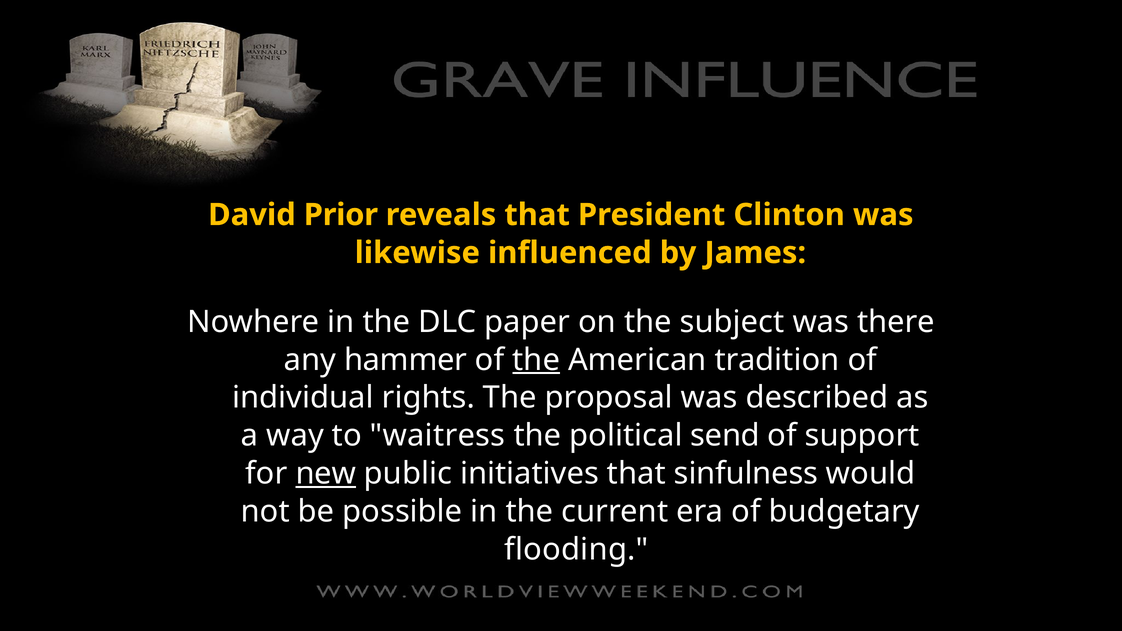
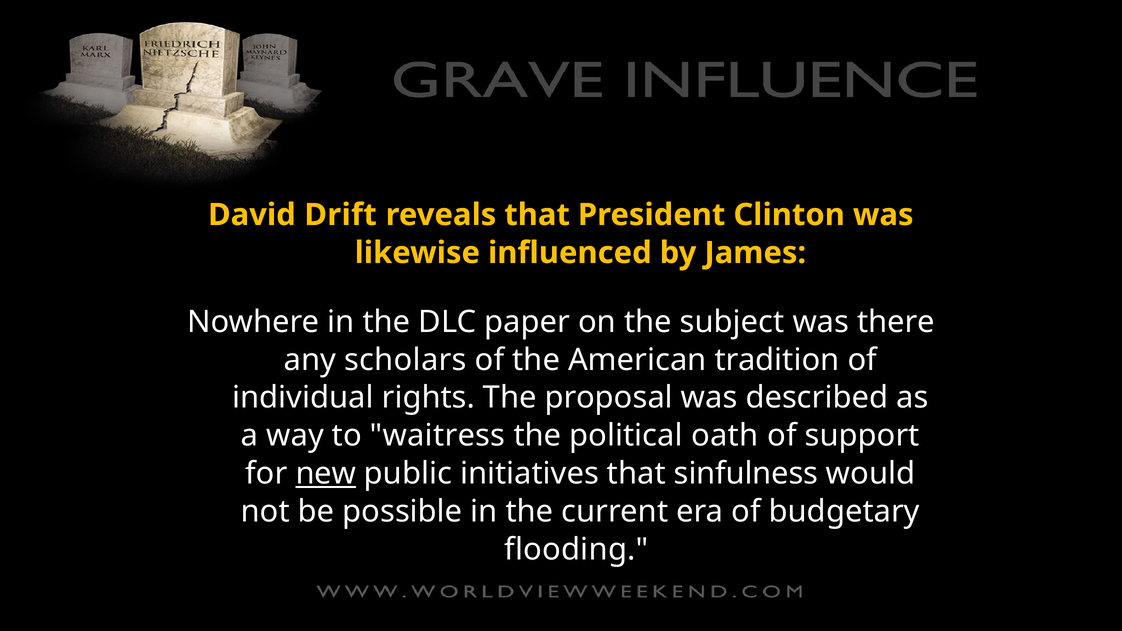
Prior: Prior -> Drift (341, 215)
hammer: hammer -> scholars (405, 360)
the underline: present -> none (536, 360)
send: send -> oath (725, 436)
